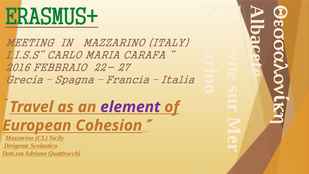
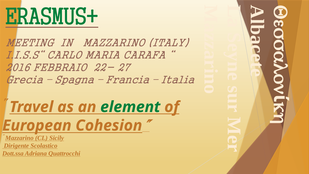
element colour: purple -> green (130, 107)
